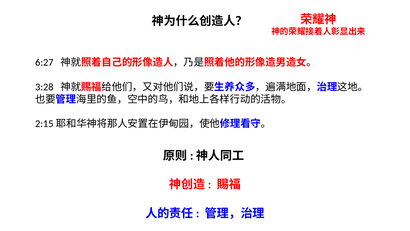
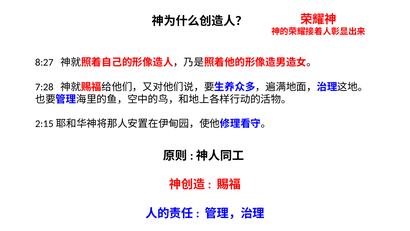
6:27: 6:27 -> 8:27 (44, 62)
3:28: 3:28 -> 7:28 (44, 87)
